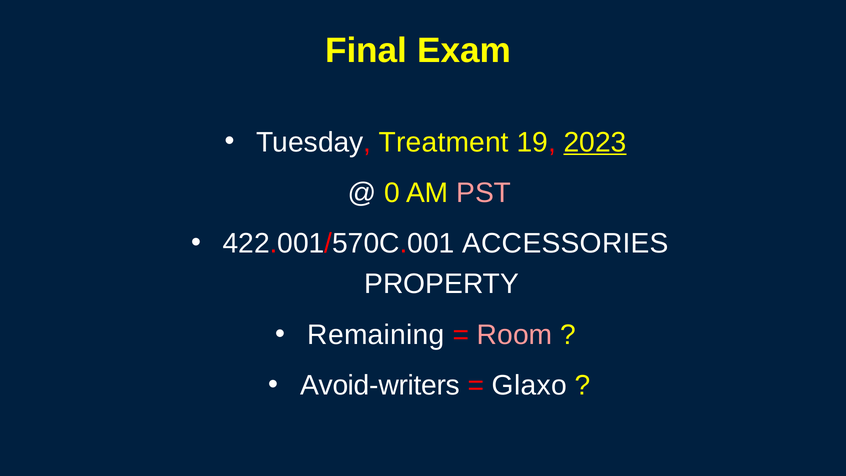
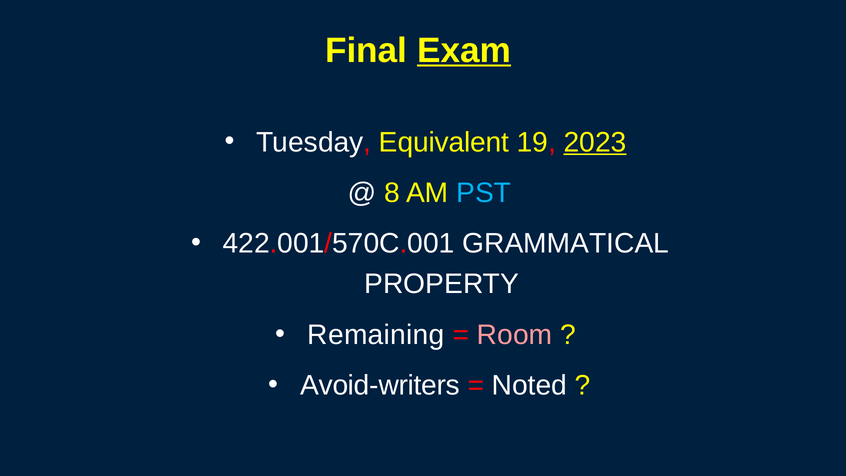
Exam underline: none -> present (464, 50)
Treatment: Treatment -> Equivalent (444, 142)
0: 0 -> 8 (392, 193)
PST colour: pink -> light blue (484, 193)
ACCESSORIES: ACCESSORIES -> GRAMMATICAL (566, 243)
Glaxo: Glaxo -> Noted (529, 385)
